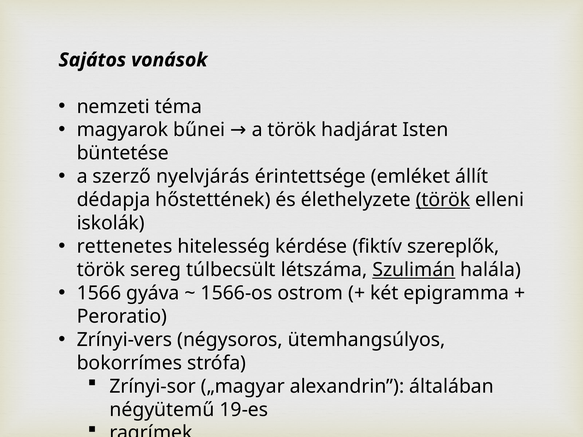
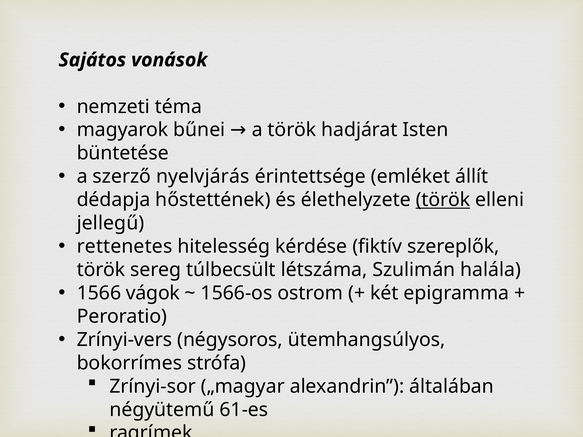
iskolák: iskolák -> jellegű (111, 223)
Szulimán underline: present -> none (414, 270)
gyáva: gyáva -> vágok (153, 293)
19-es: 19-es -> 61-es (244, 410)
